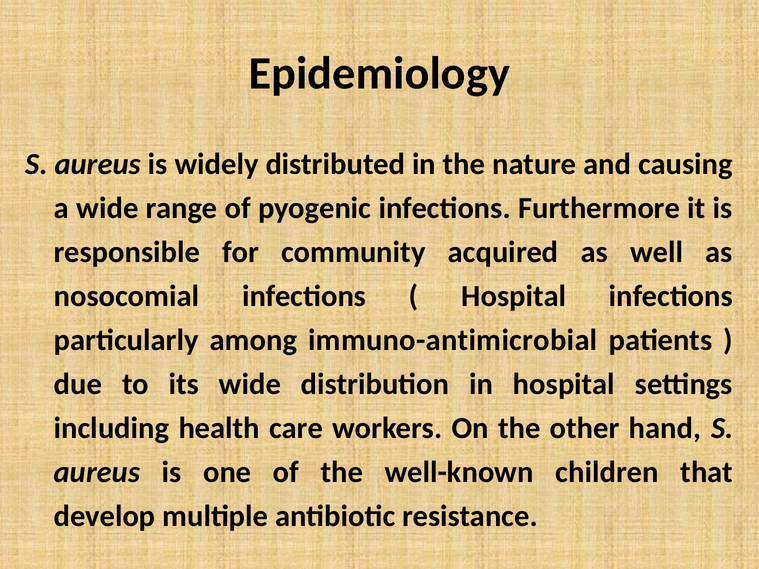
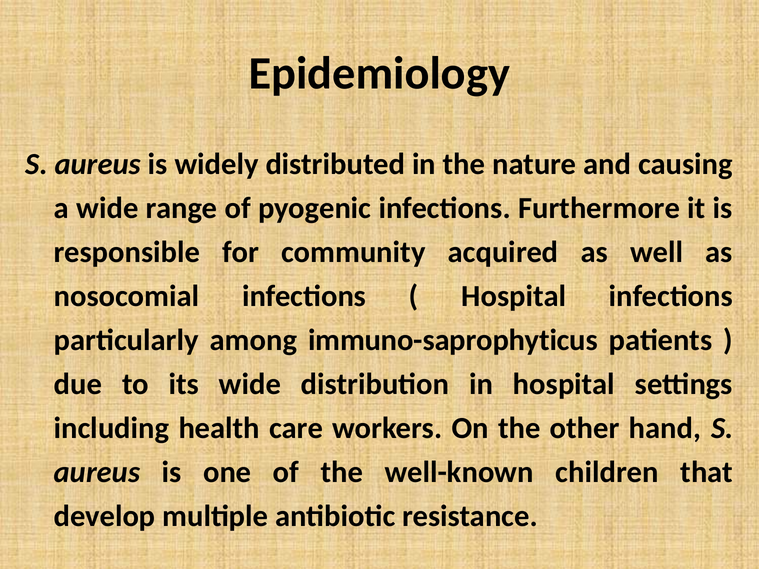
immuno-antimicrobial: immuno-antimicrobial -> immuno-saprophyticus (453, 340)
